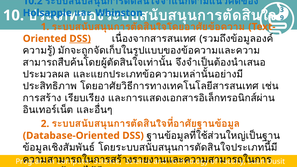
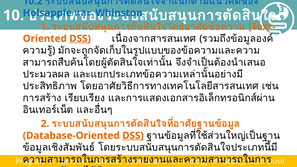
DSS underline: none -> present (133, 136)
